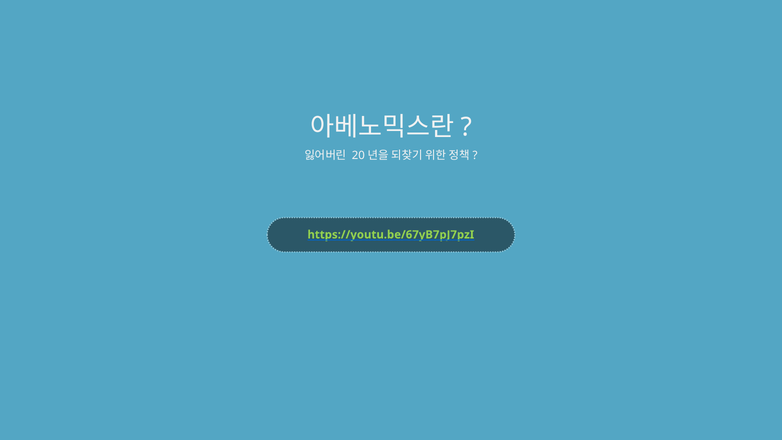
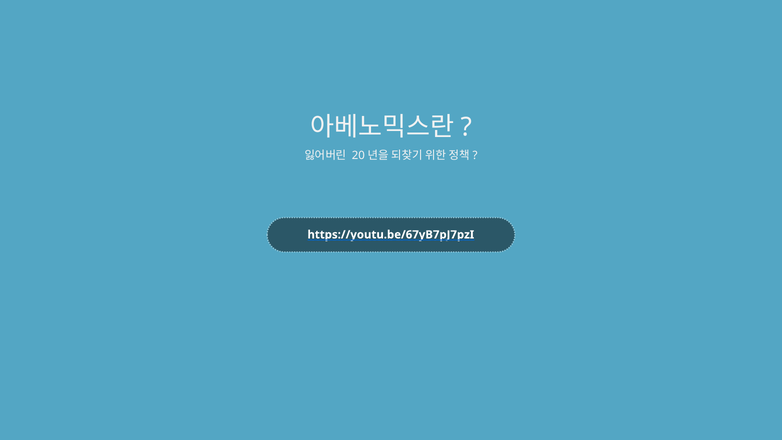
https://youtu.be/67yB7pJ7pzI colour: light green -> white (391, 235)
